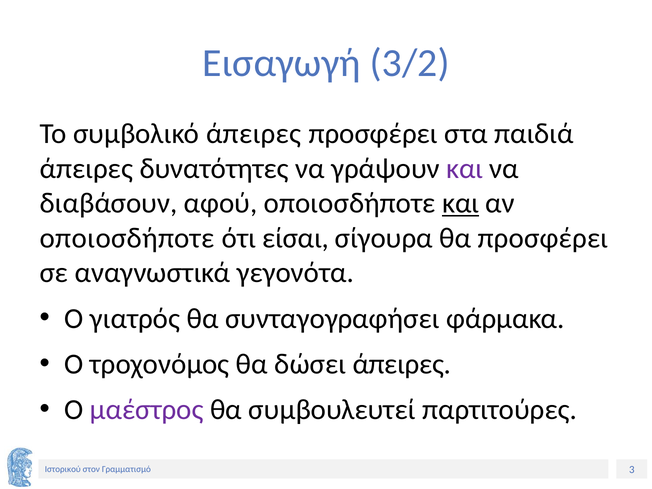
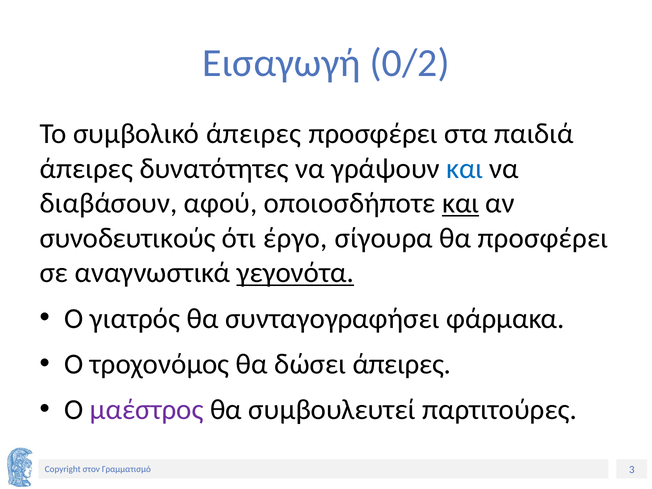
3/2: 3/2 -> 0/2 (410, 63)
και colour: purple -> blue (465, 168)
οποιοσδήποτε: οποιοσδήποτε -> συνοδευτικούς (128, 238)
είσαι: είσαι -> έργο (295, 238)
γεγονότα underline: none -> present (295, 273)
Ιστορικού: Ιστορικού -> Copyright (63, 469)
